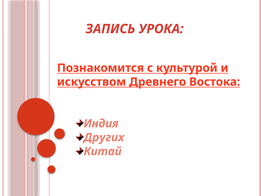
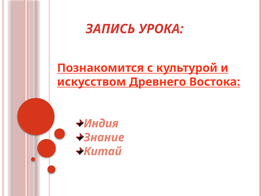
Других: Других -> Знание (104, 137)
